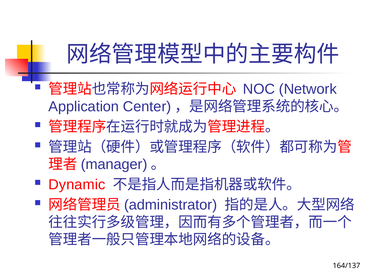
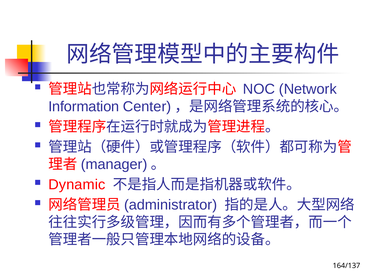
Application: Application -> Information (84, 106)
